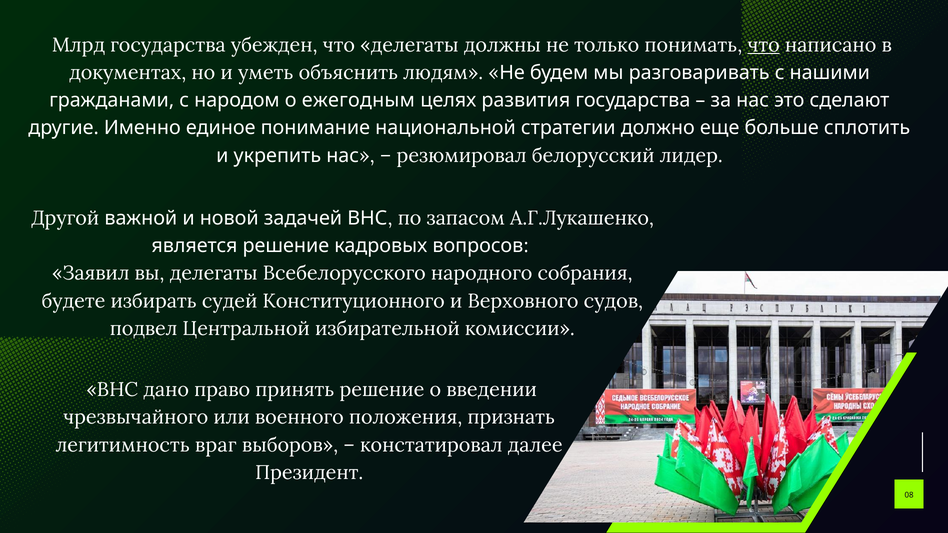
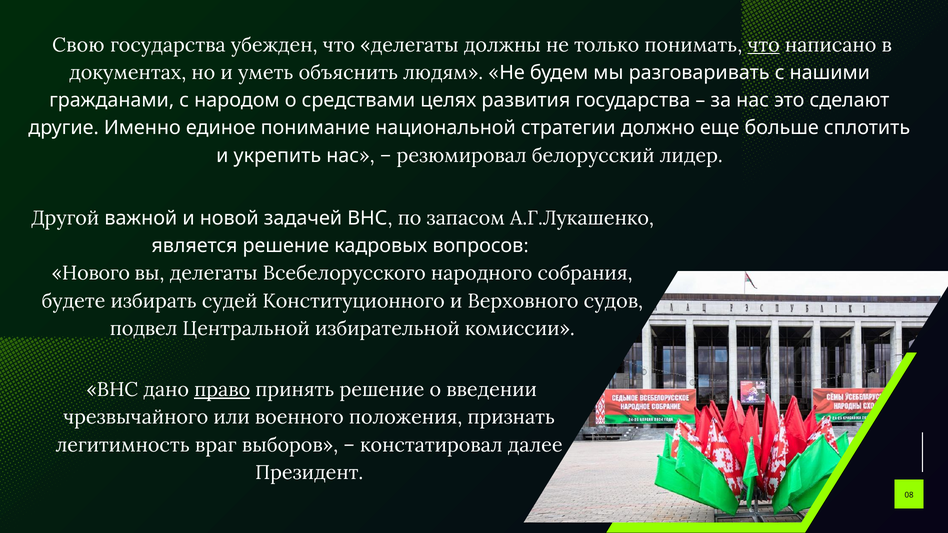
Млрд: Млрд -> Свою (78, 45)
ежегодным: ежегодным -> средствами (358, 100)
Заявил: Заявил -> Нового (91, 274)
право underline: none -> present (222, 390)
